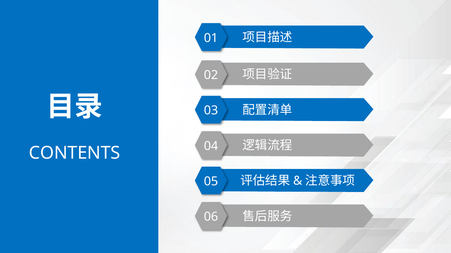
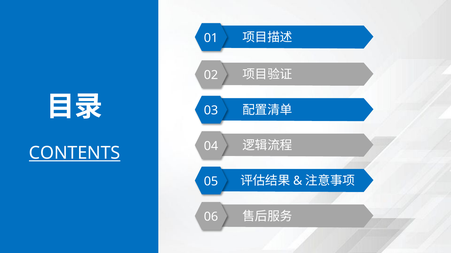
CONTENTS underline: none -> present (75, 154)
